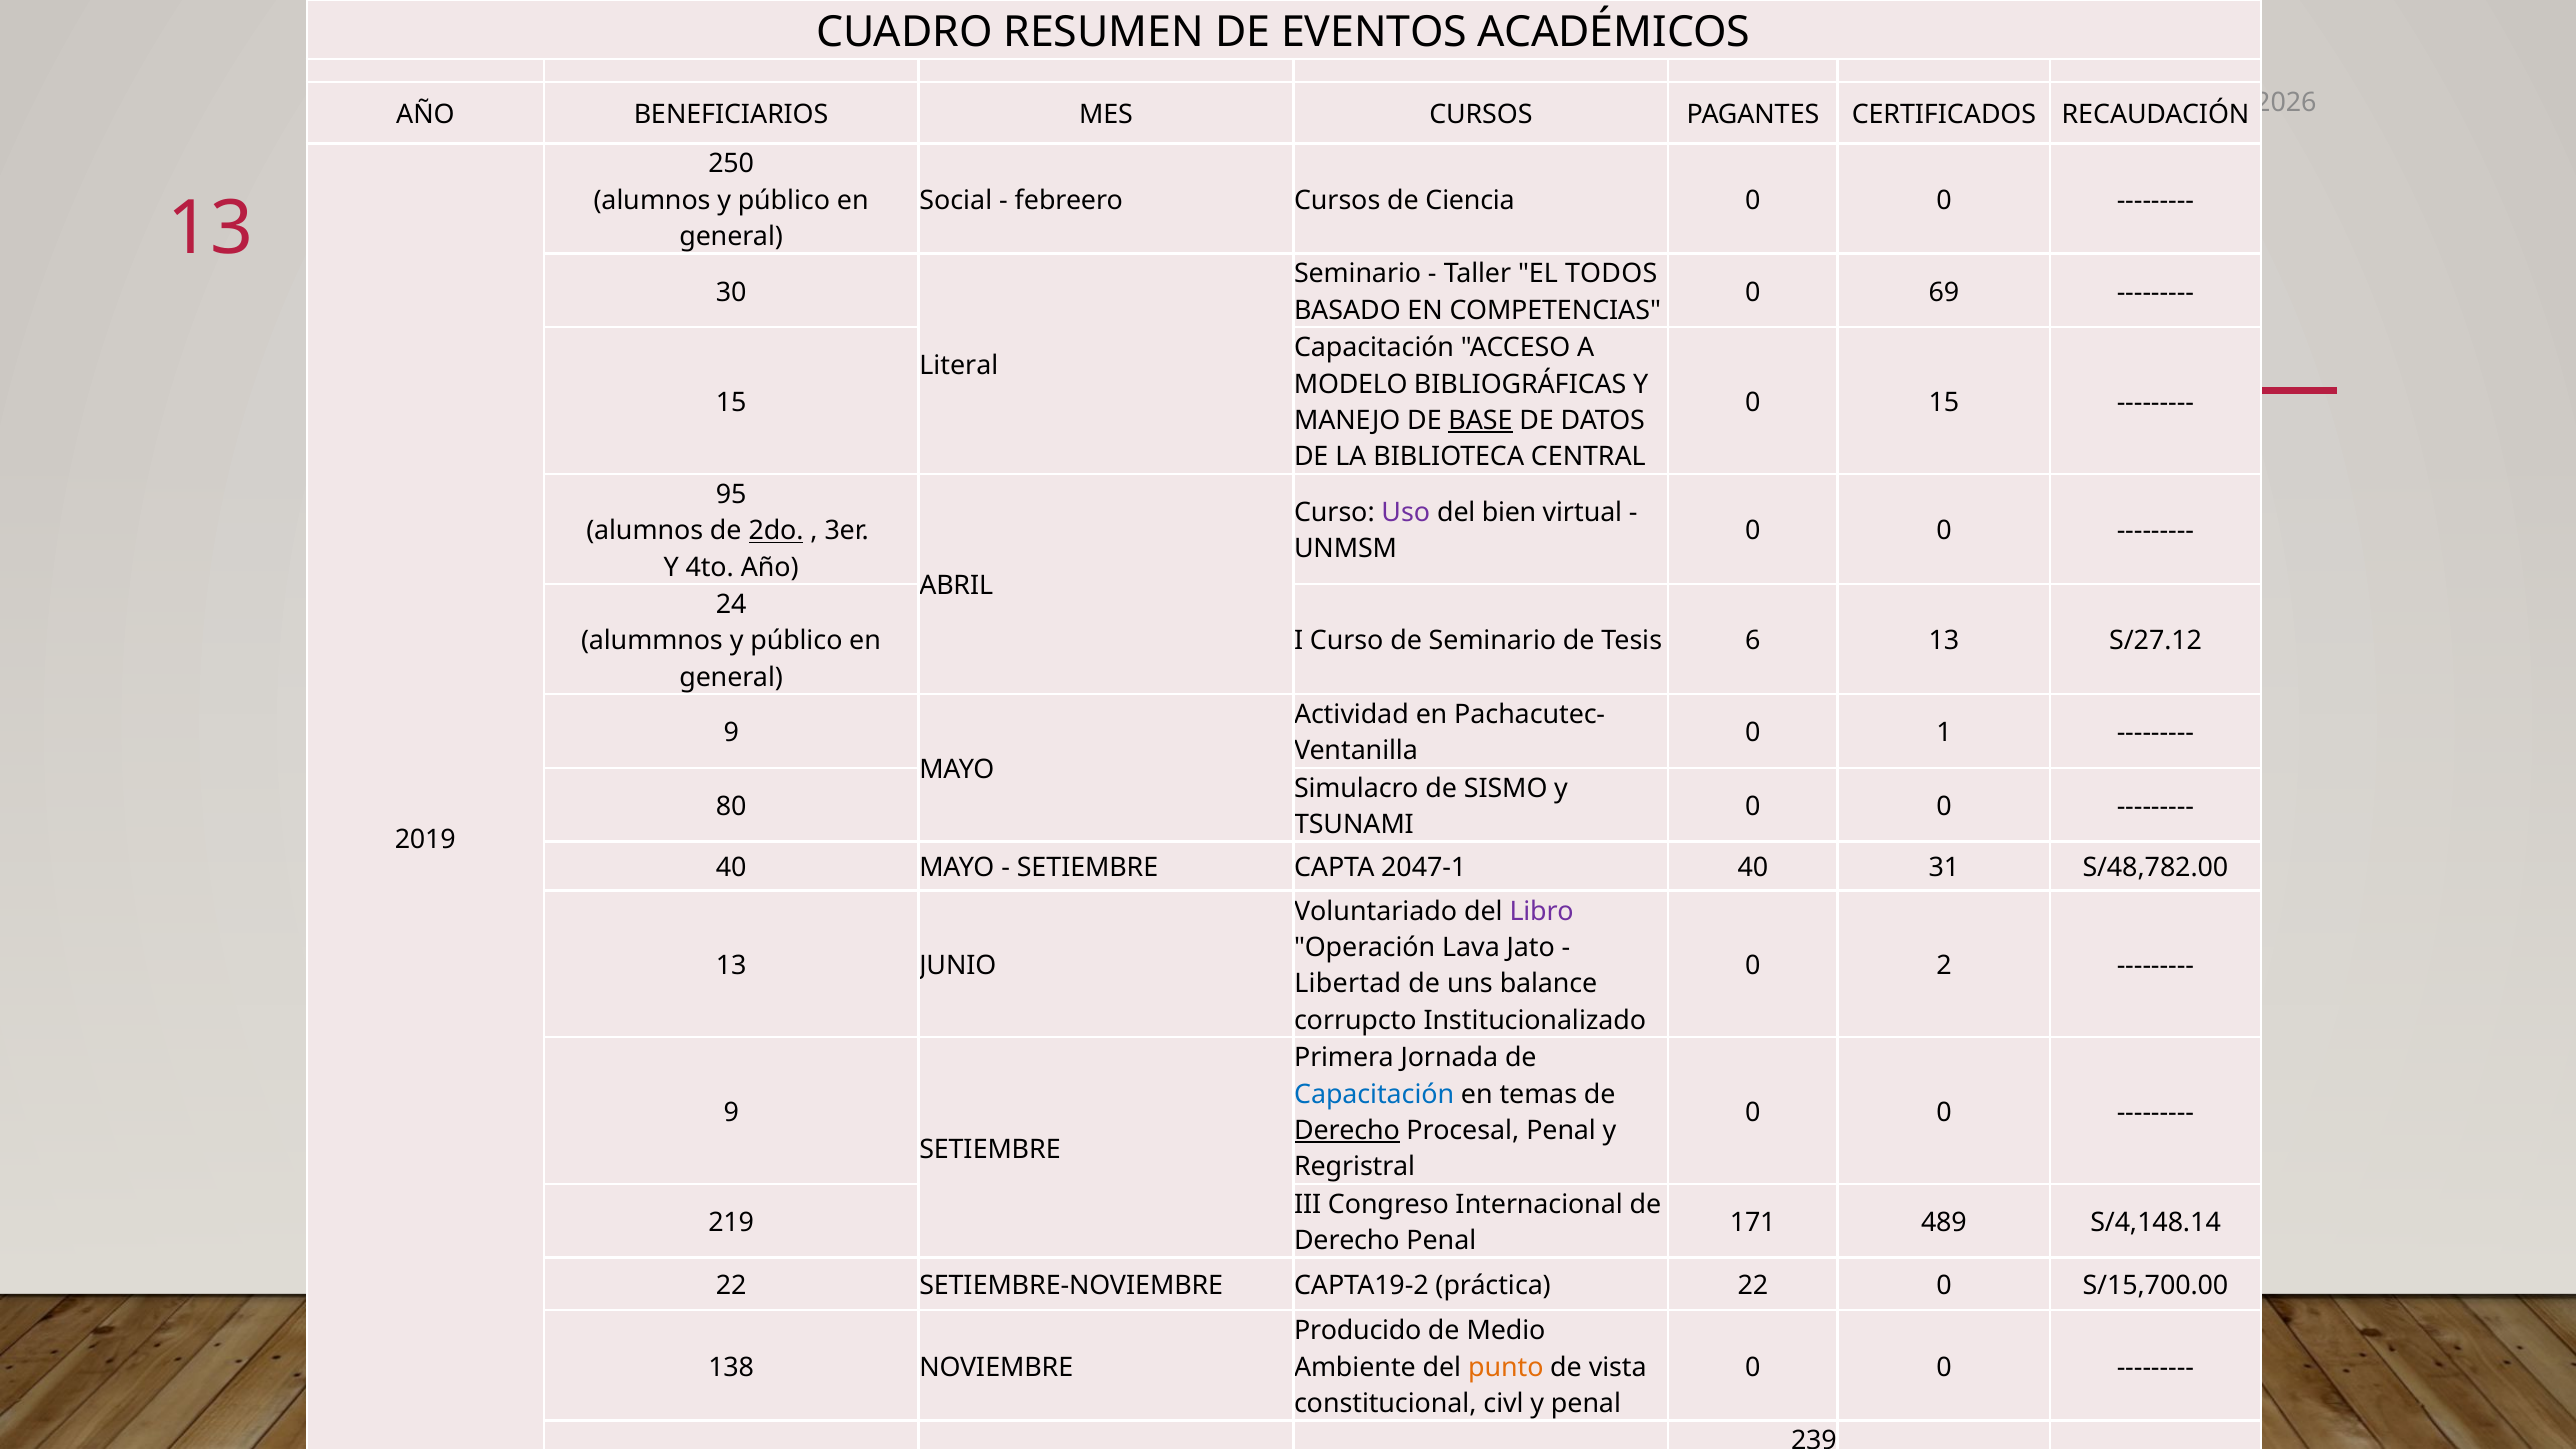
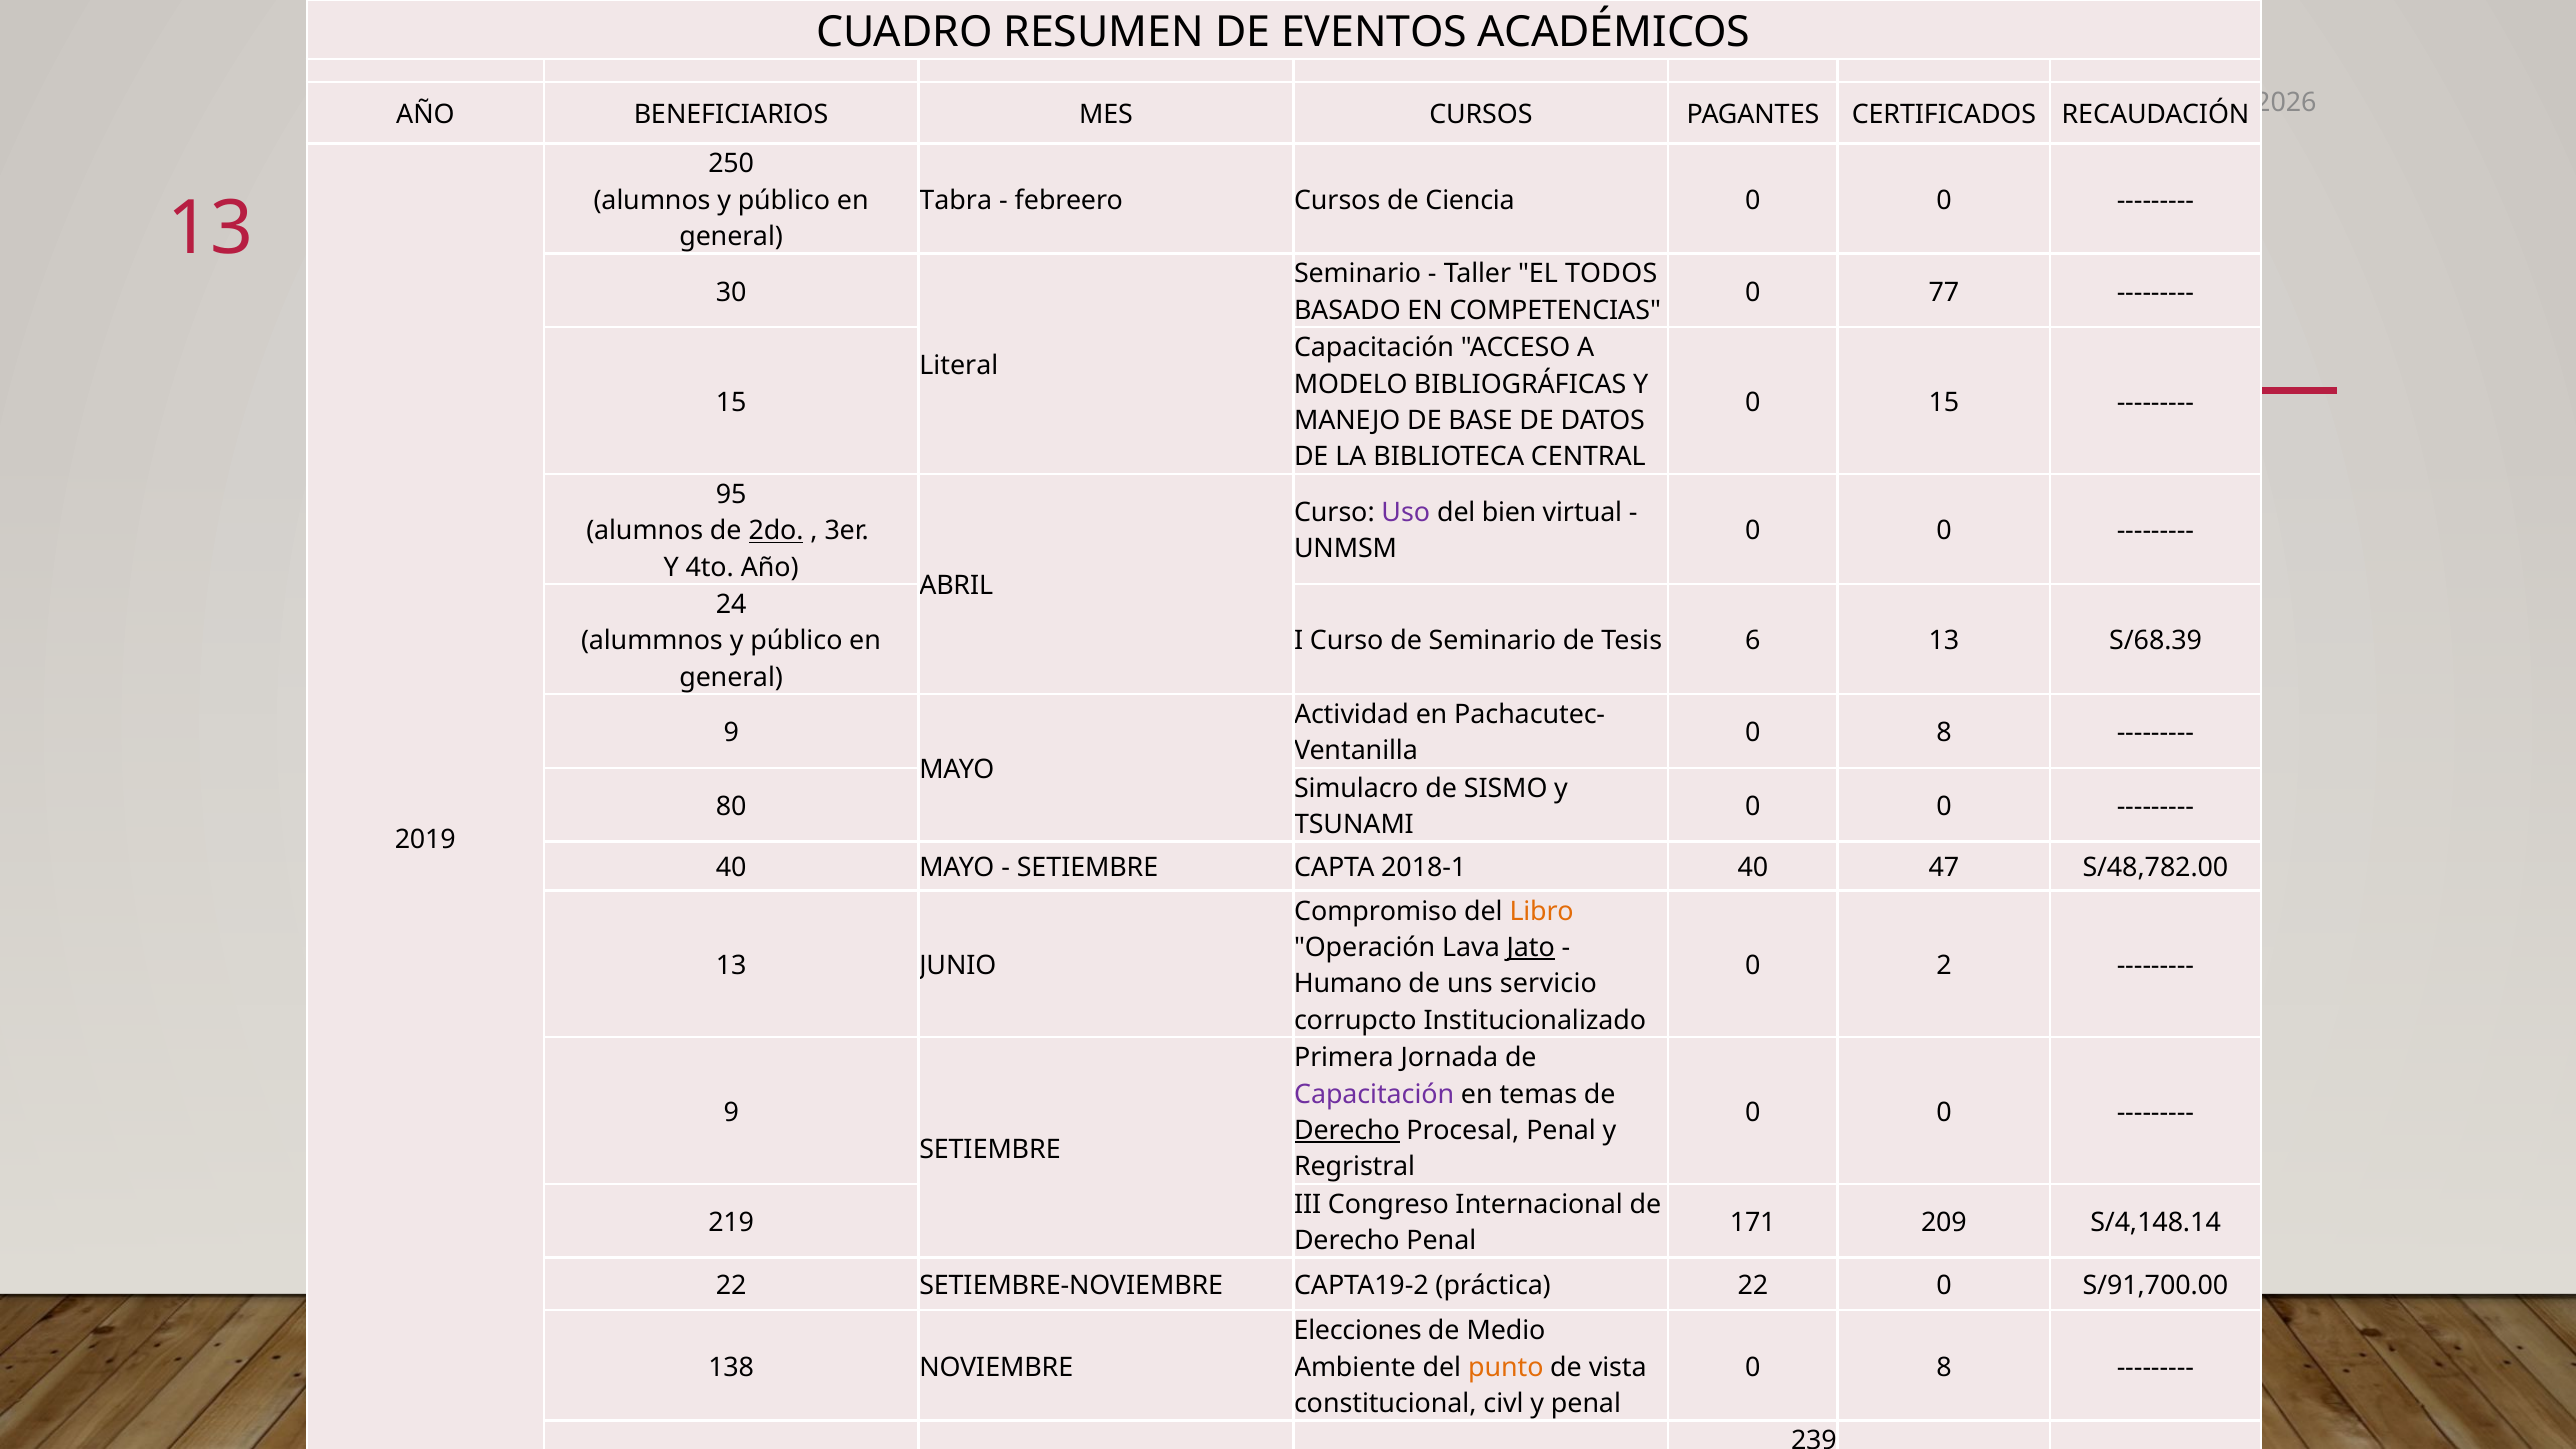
Social: Social -> Tabra (956, 200)
69: 69 -> 77 (1944, 292)
BASE underline: present -> none (1480, 421)
S/27.12: S/27.12 -> S/68.39 (2156, 641)
1: 1 -> 8 (1944, 733)
2047-1: 2047-1 -> 2018-1 (1424, 868)
31: 31 -> 47 (1944, 868)
Voluntariado: Voluntariado -> Compromiso (1376, 911)
Libro colour: purple -> orange (1542, 911)
Jato underline: none -> present (1531, 948)
Libertad: Libertad -> Humano (1348, 984)
balance: balance -> servicio (1548, 984)
Capacitación colour: blue -> purple (1374, 1094)
489: 489 -> 209 (1944, 1223)
S/15,700.00: S/15,700.00 -> S/91,700.00 (2155, 1286)
Producido: Producido -> Elecciones (1358, 1331)
0: 0 -> 8 (1944, 1367)
